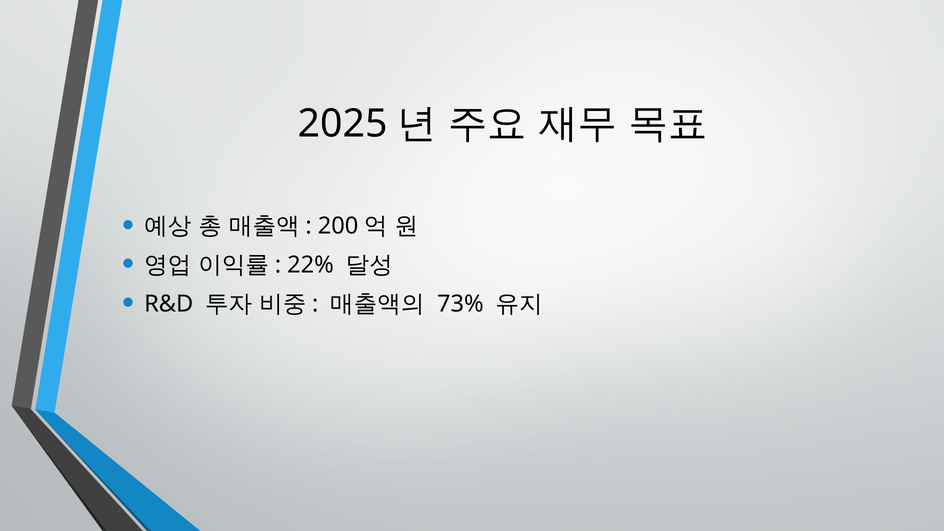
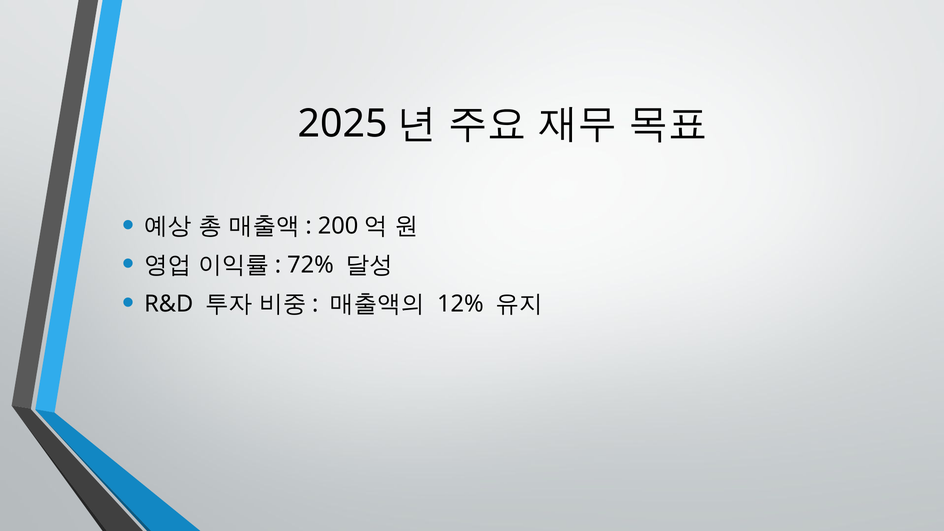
22%: 22% -> 72% (310, 265)
73%: 73% -> 12% (460, 304)
